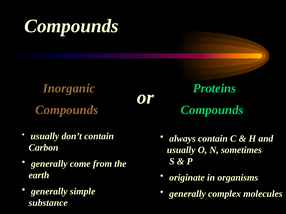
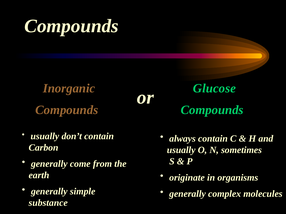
Proteins: Proteins -> Glucose (214, 89)
